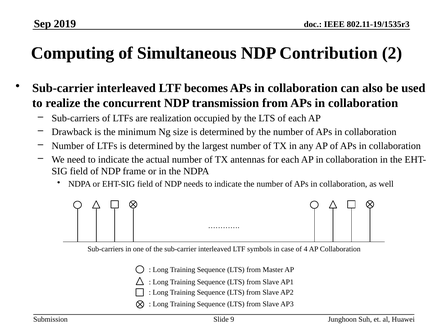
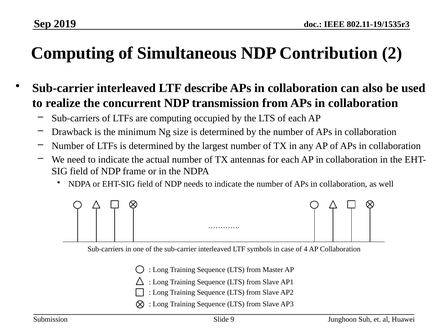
becomes: becomes -> describe (206, 88)
are realization: realization -> computing (171, 118)
